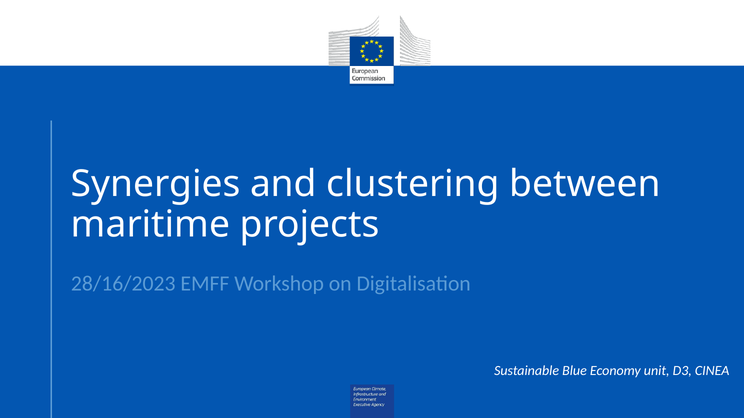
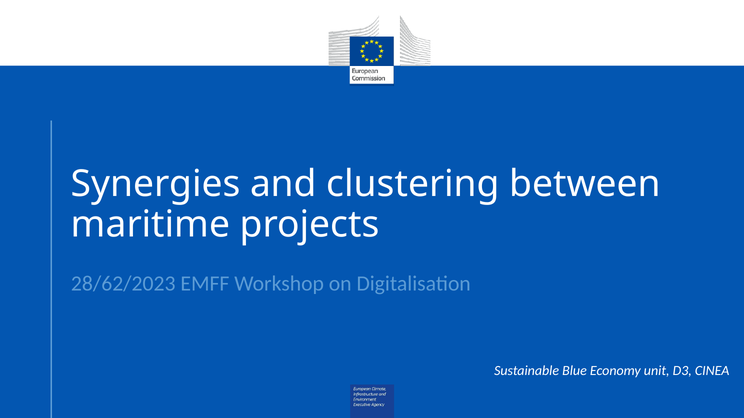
28/16/2023: 28/16/2023 -> 28/62/2023 (123, 284)
